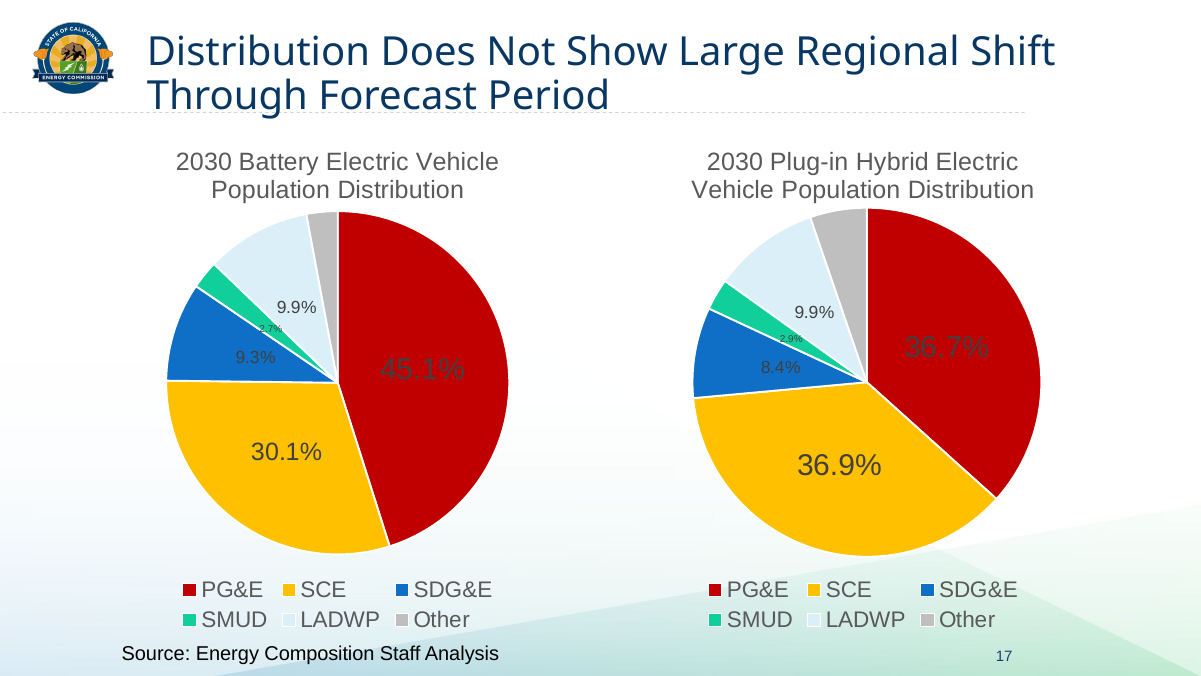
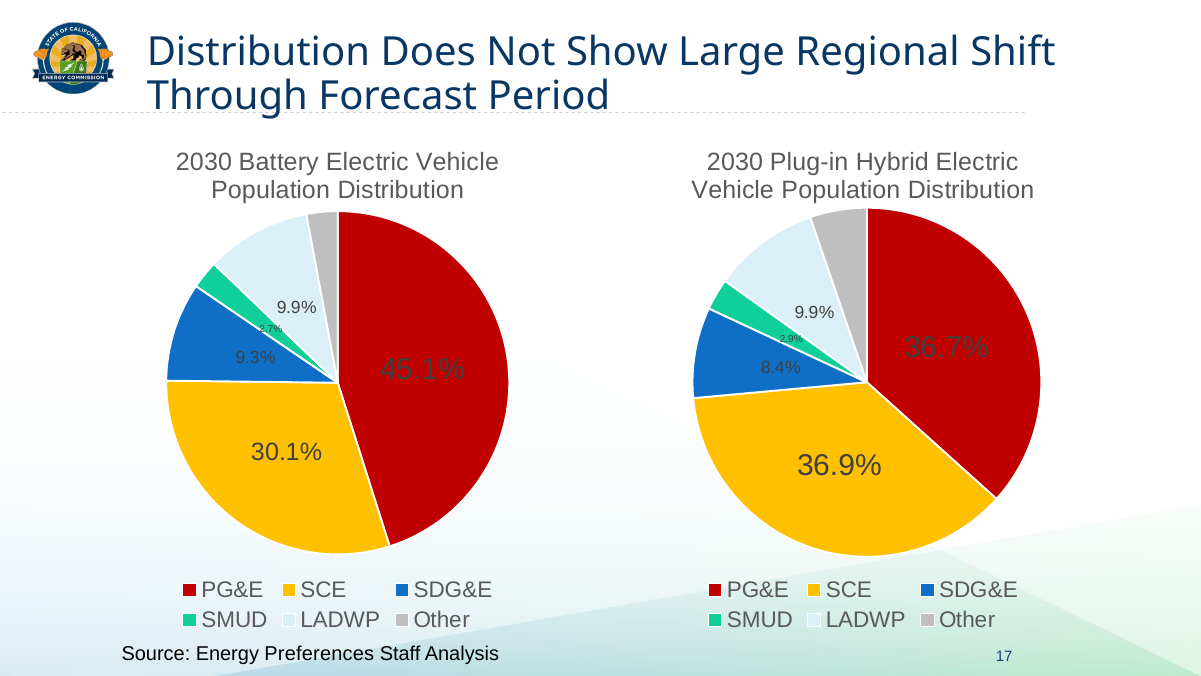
Composition: Composition -> Preferences (319, 653)
